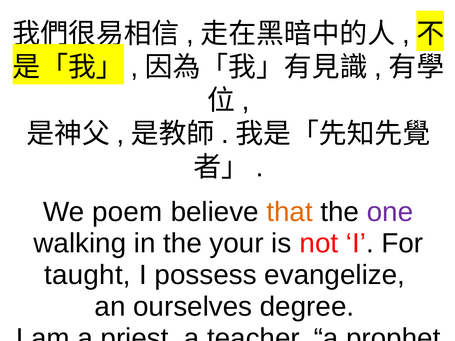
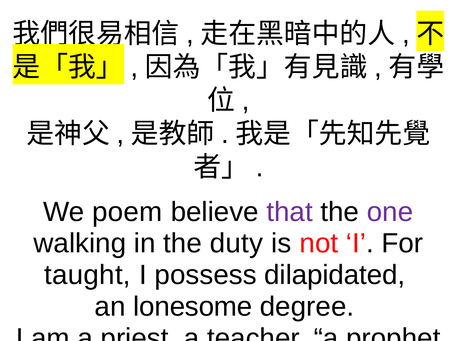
that colour: orange -> purple (290, 212)
your: your -> duty (236, 244)
evangelize: evangelize -> dilapidated (335, 275)
ourselves: ourselves -> lonesome (193, 307)
